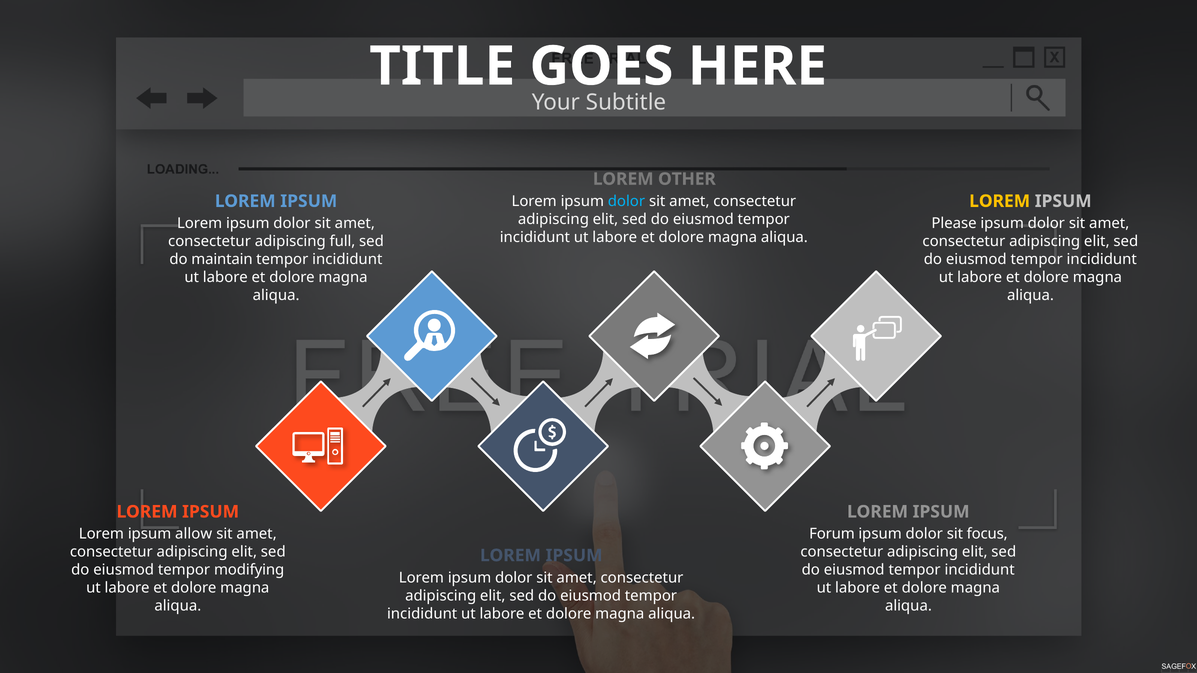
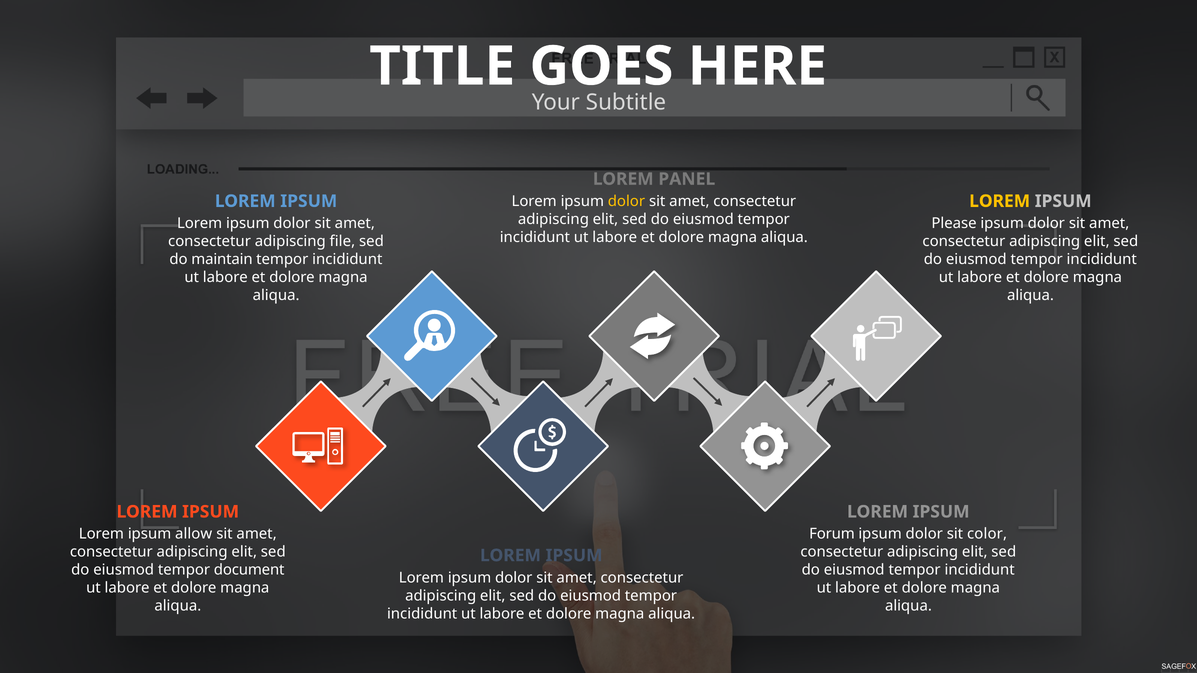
OTHER: OTHER -> PANEL (687, 179)
dolor colour: light blue -> yellow (626, 201)
full: full -> file (342, 241)
focus: focus -> color (987, 534)
modifying: modifying -> document (249, 570)
